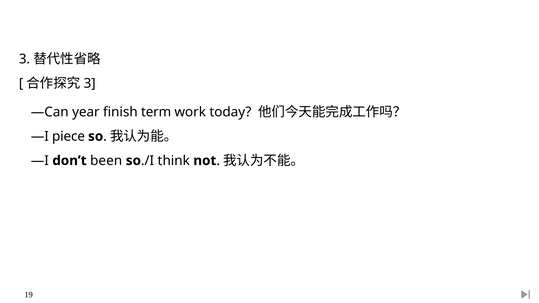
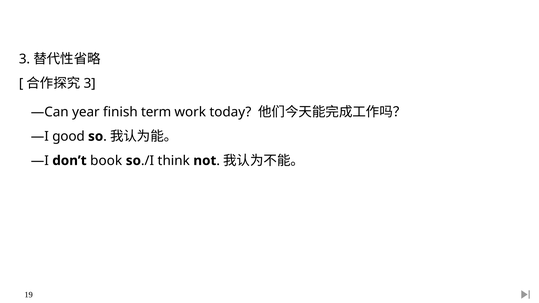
piece: piece -> good (68, 136)
been: been -> book (106, 161)
